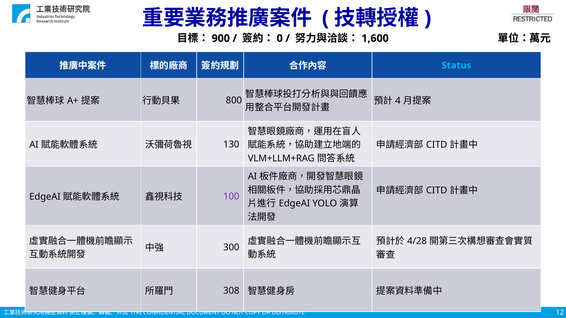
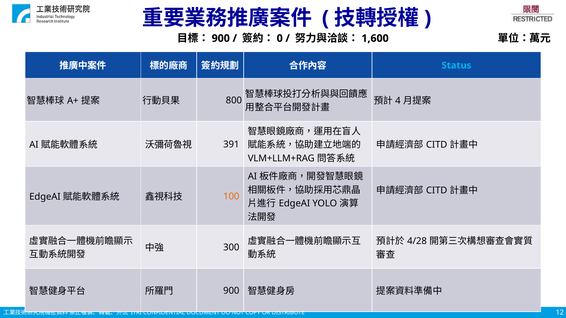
130: 130 -> 391 (231, 145)
100 colour: purple -> orange (231, 197)
308: 308 -> 900 (231, 291)
